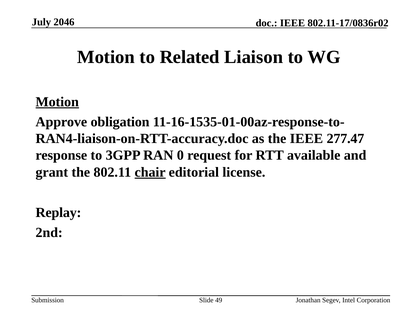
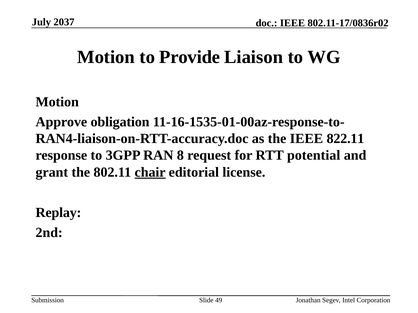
2046: 2046 -> 2037 (64, 22)
Related: Related -> Provide (190, 57)
Motion underline: present -> none (57, 102)
277.47: 277.47 -> 822.11 (345, 139)
0: 0 -> 8 (180, 156)
available: available -> potential (314, 156)
